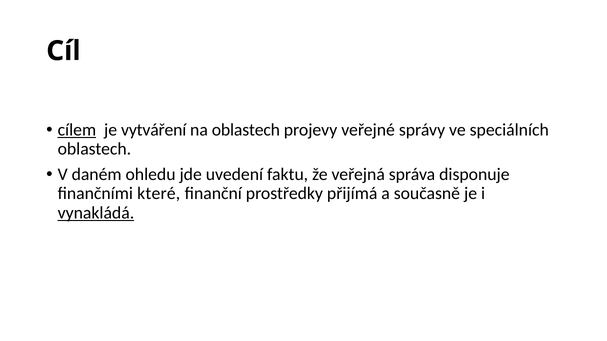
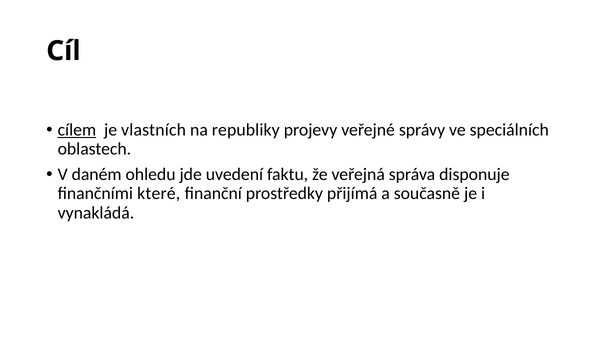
vytváření: vytváření -> vlastních (154, 130)
na oblastech: oblastech -> republiky (246, 130)
vynakládá underline: present -> none (96, 213)
